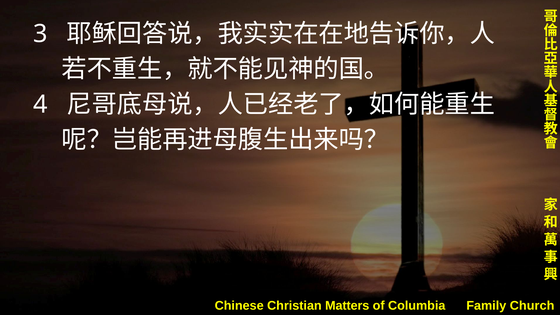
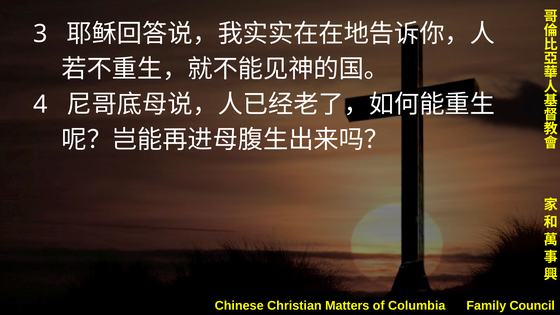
Church: Church -> Council (532, 306)
